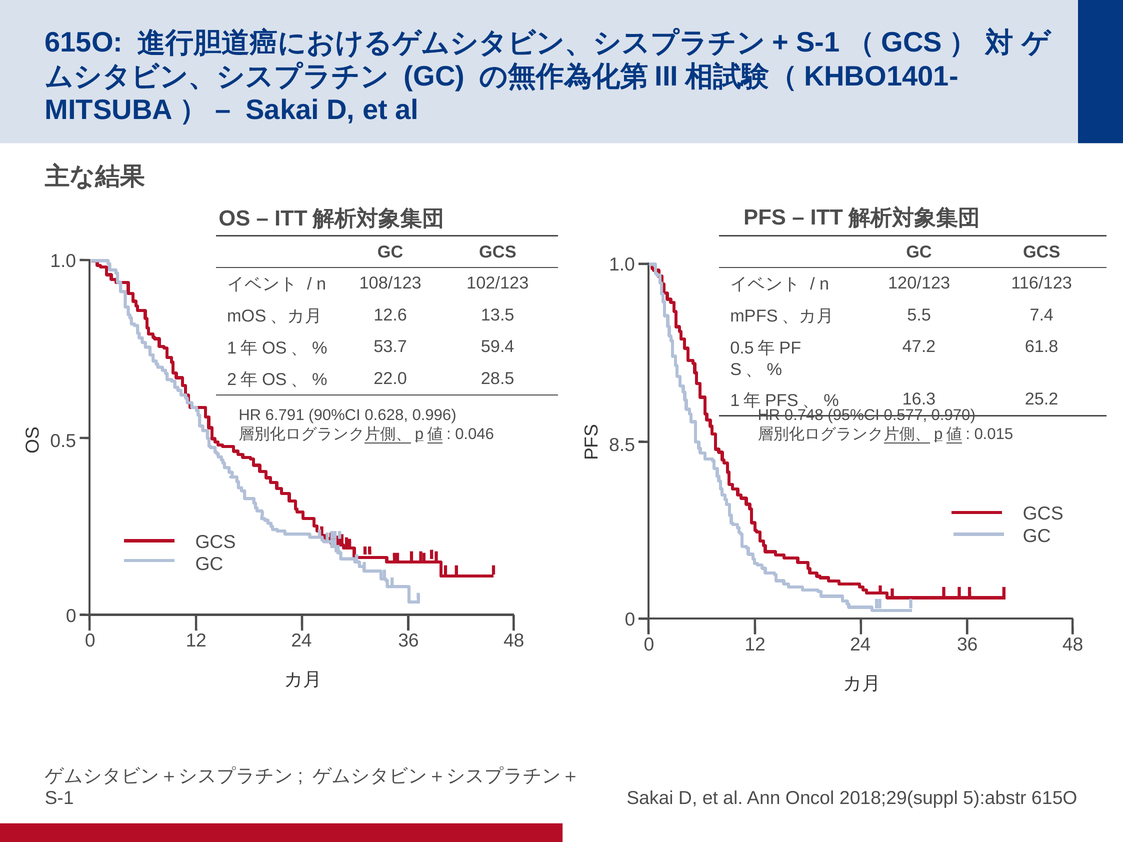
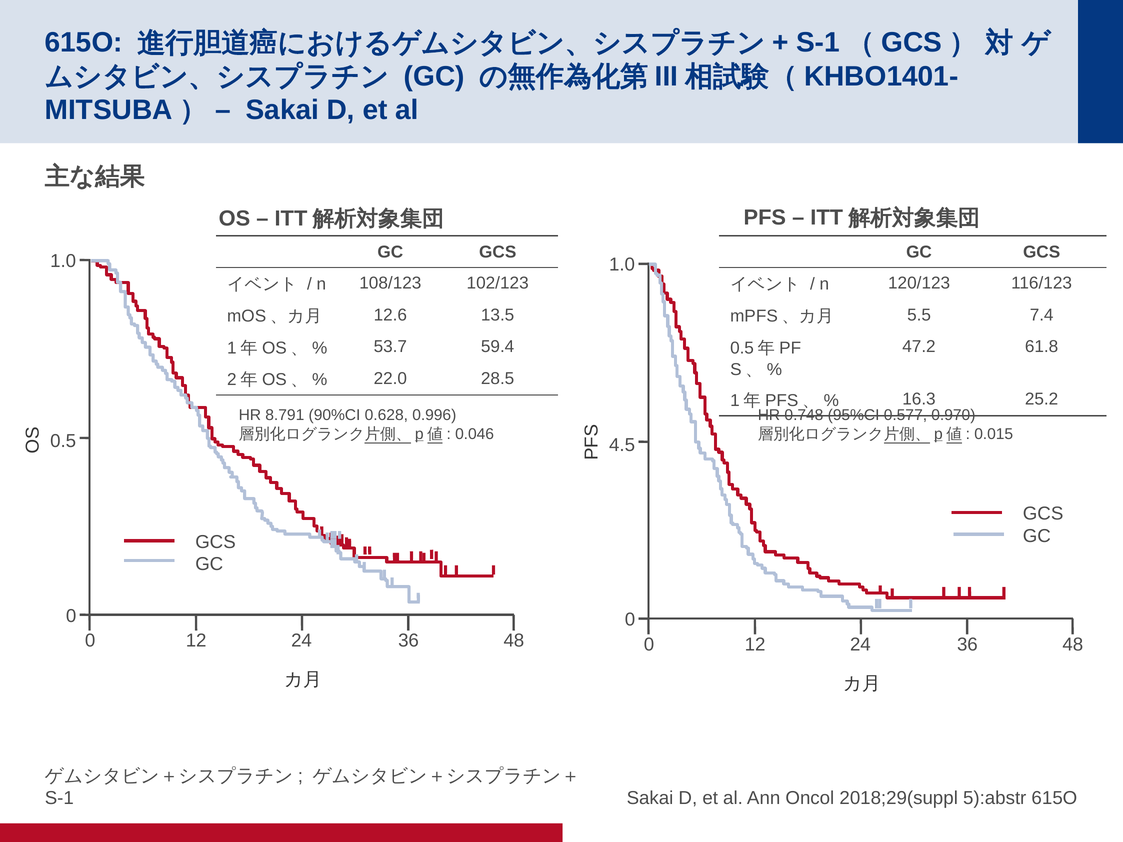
6.791: 6.791 -> 8.791 (285, 415)
8.5: 8.5 -> 4.5 (622, 445)
